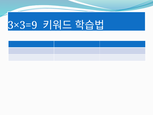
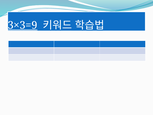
3×3=9 underline: none -> present (22, 25)
